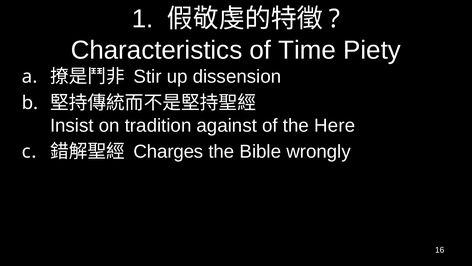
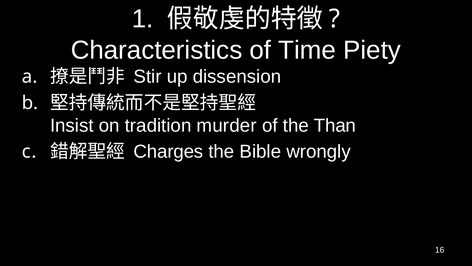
against: against -> murder (227, 125)
Here: Here -> Than (335, 125)
